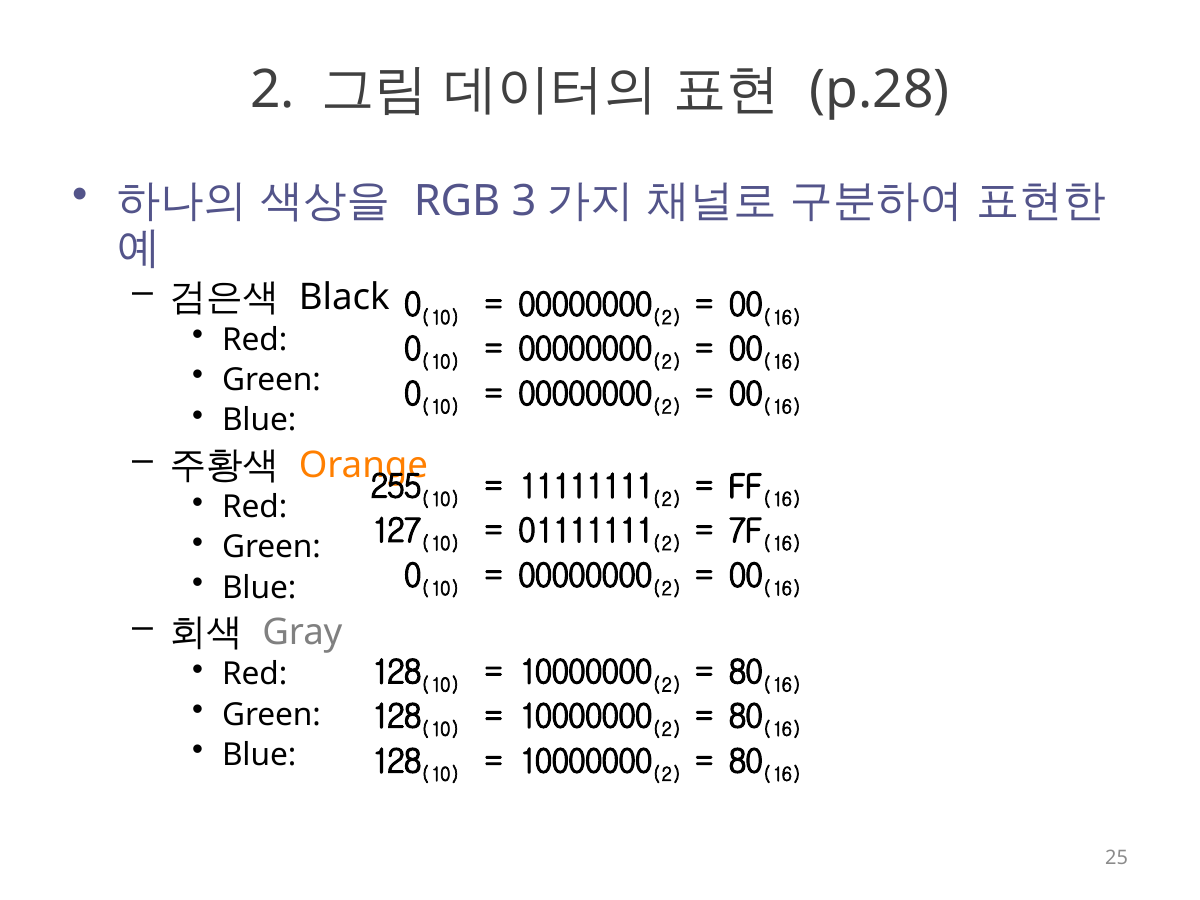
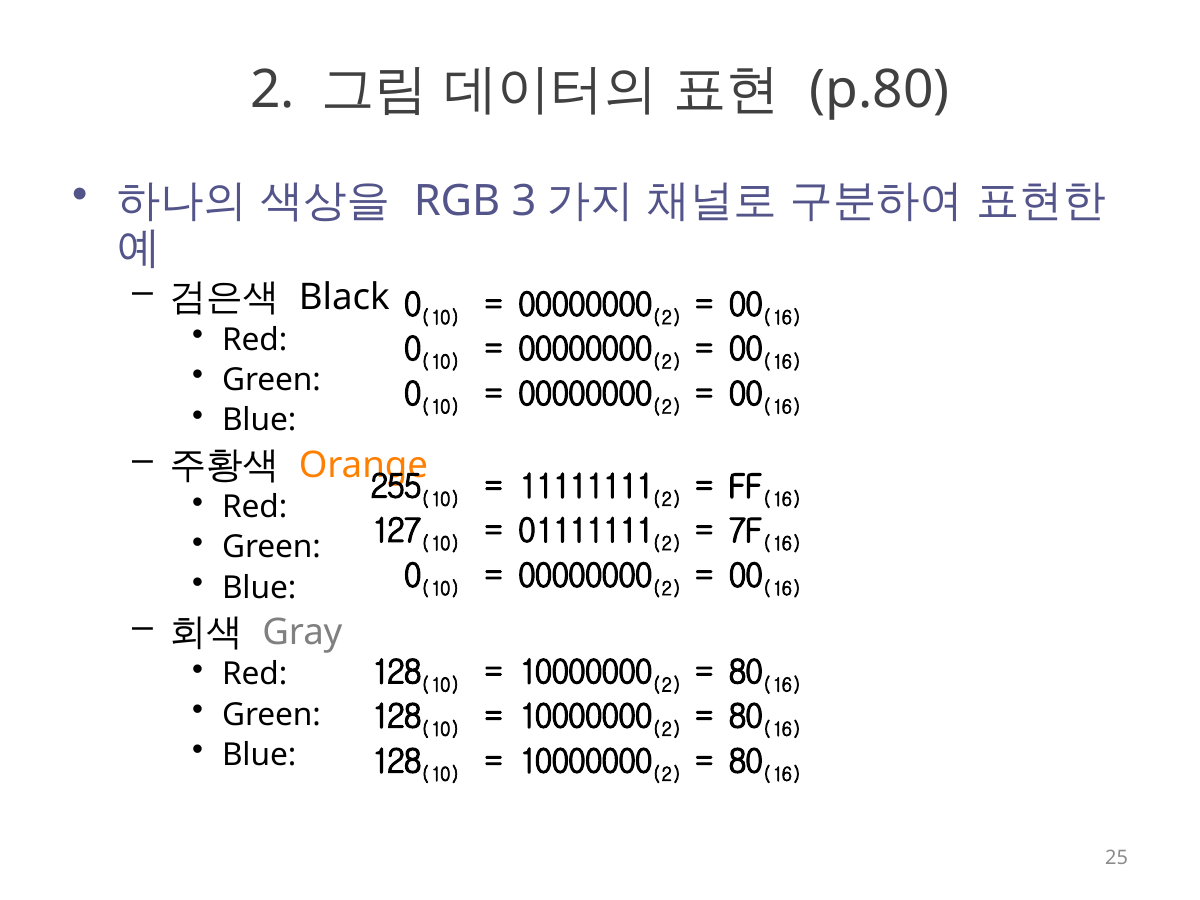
p.28: p.28 -> p.80 (880, 90)
